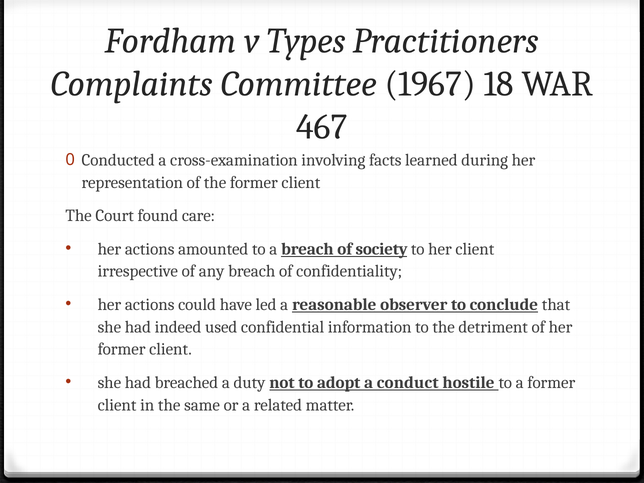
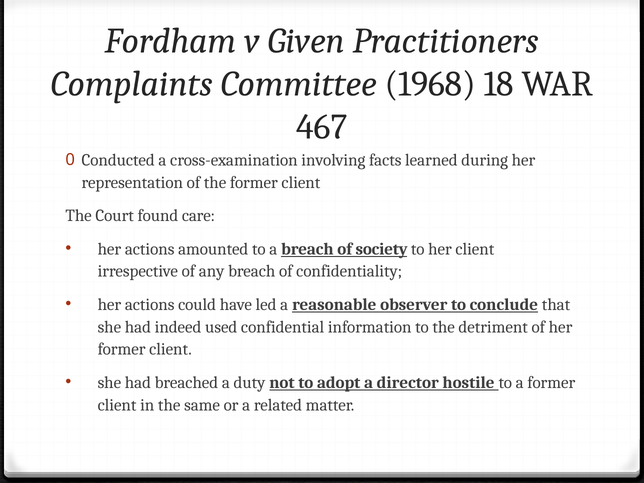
Types: Types -> Given (306, 41)
1967: 1967 -> 1968 (430, 84)
conduct: conduct -> director (408, 382)
